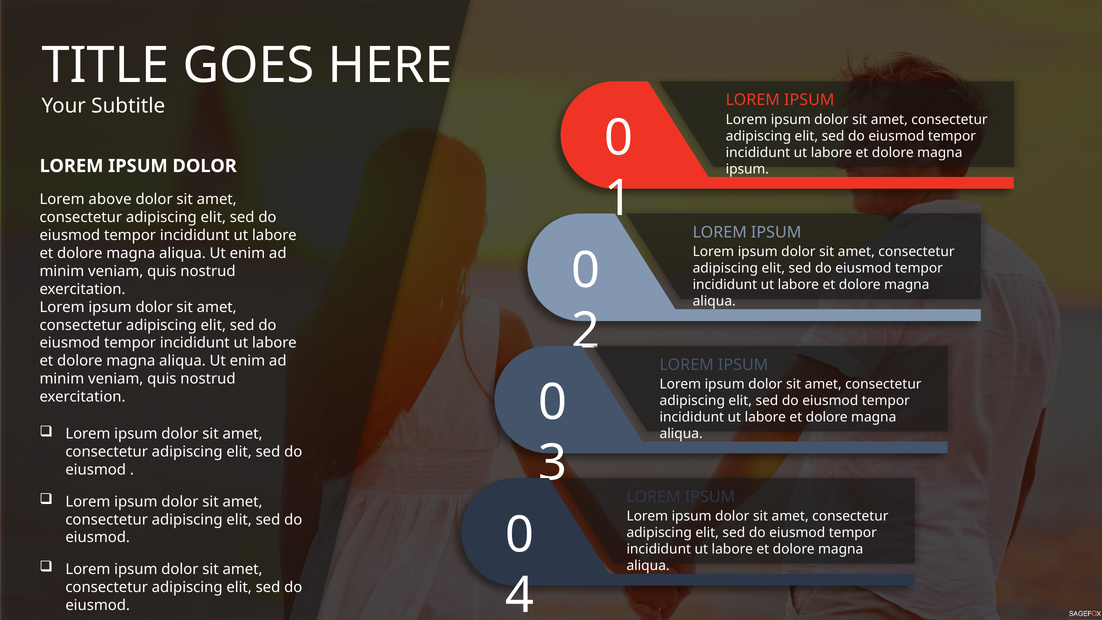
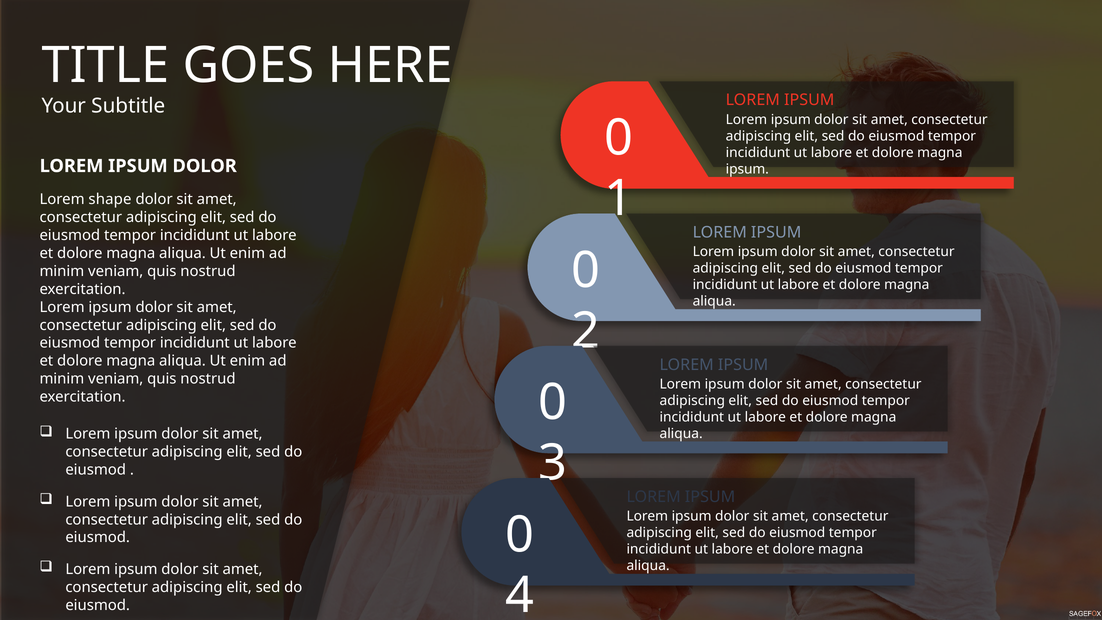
above: above -> shape (110, 200)
